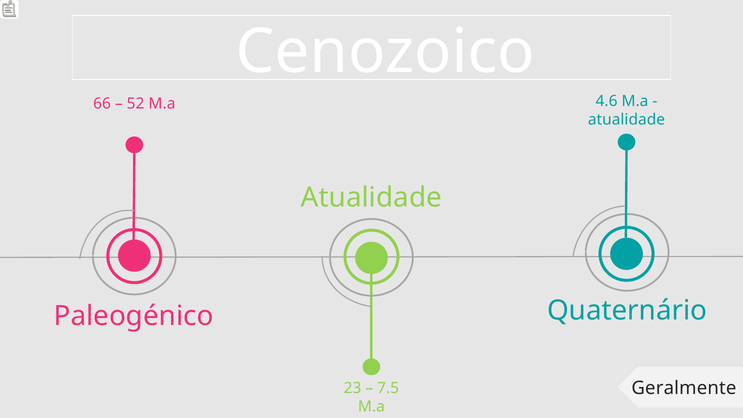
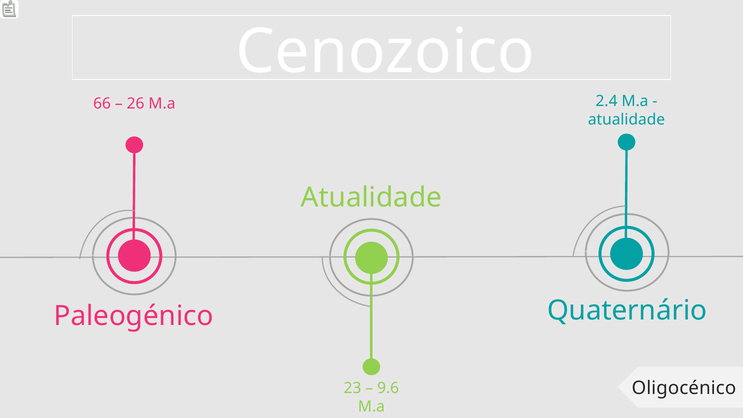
4.6: 4.6 -> 2.4 (607, 101)
52: 52 -> 26 (136, 104)
Geralmente: Geralmente -> Oligocénico (684, 388)
7.5: 7.5 -> 9.6 (388, 388)
